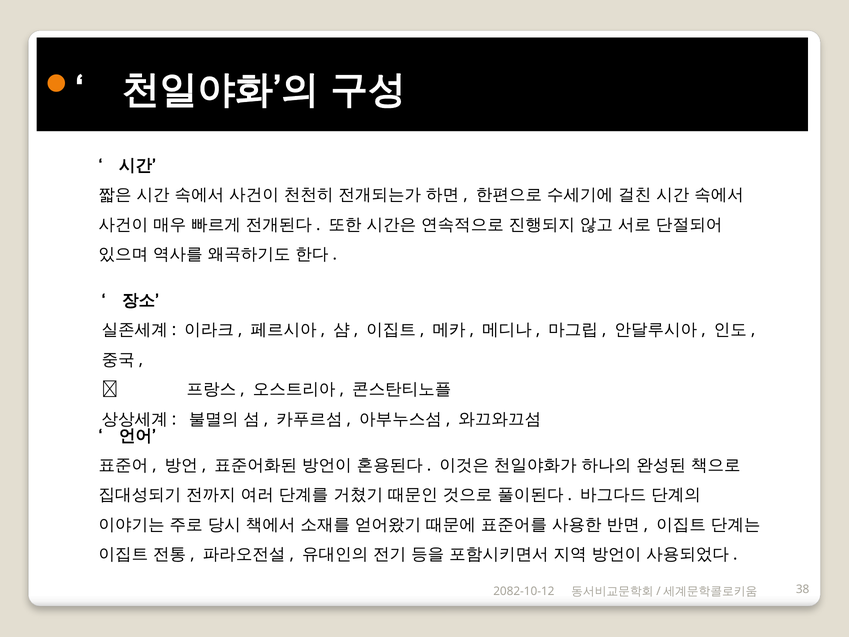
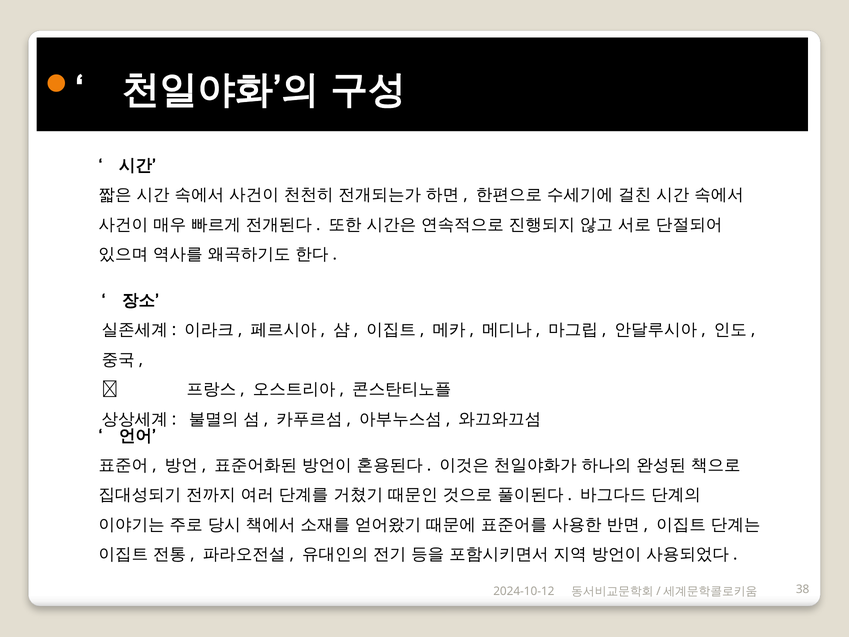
2082-10-12: 2082-10-12 -> 2024-10-12 (524, 591)
